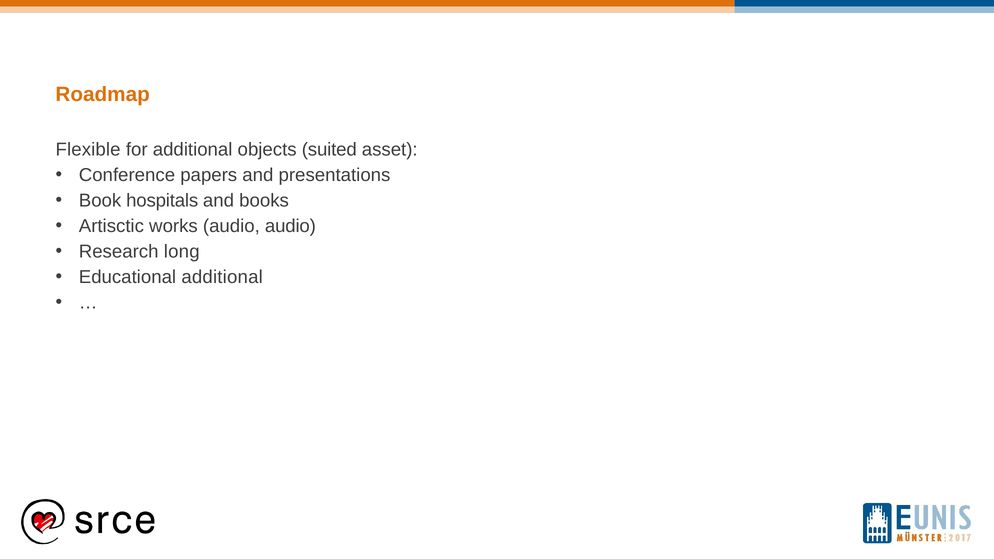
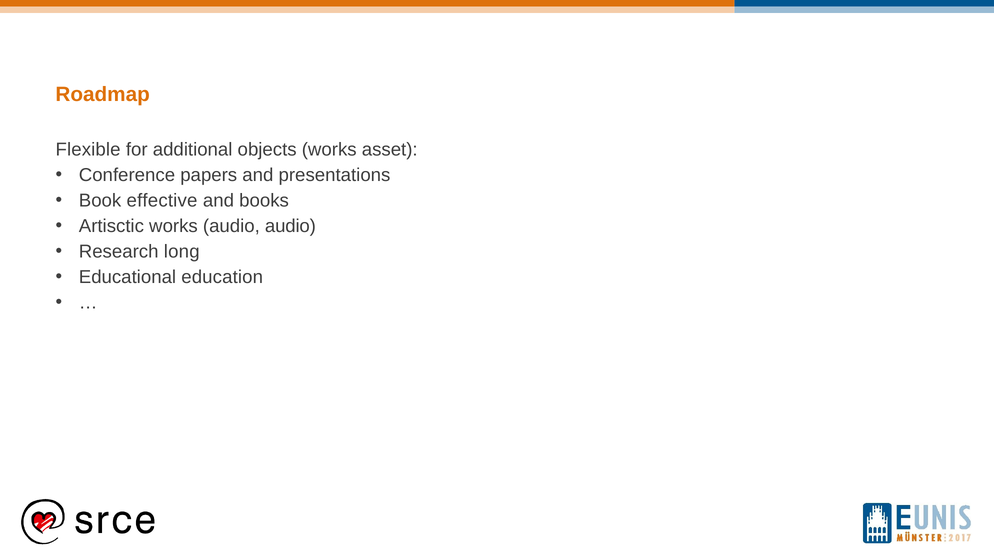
objects suited: suited -> works (329, 150)
hospitals: hospitals -> effective (162, 201)
Educational additional: additional -> education (222, 277)
